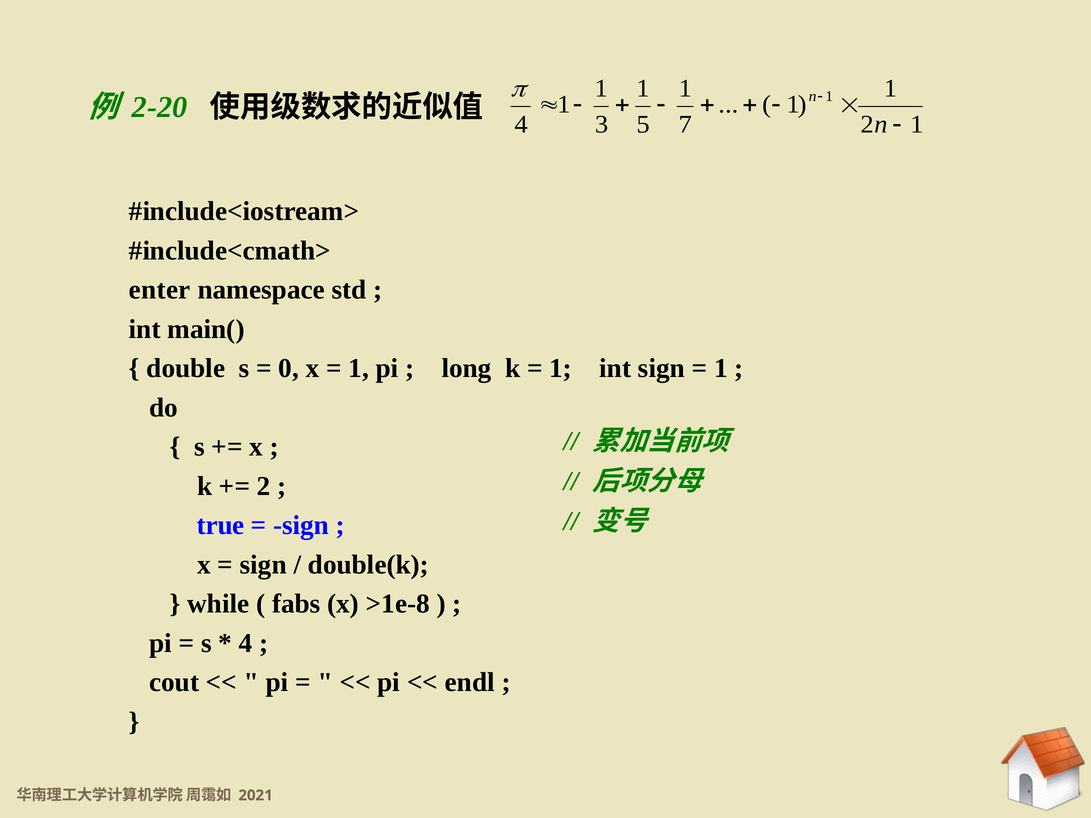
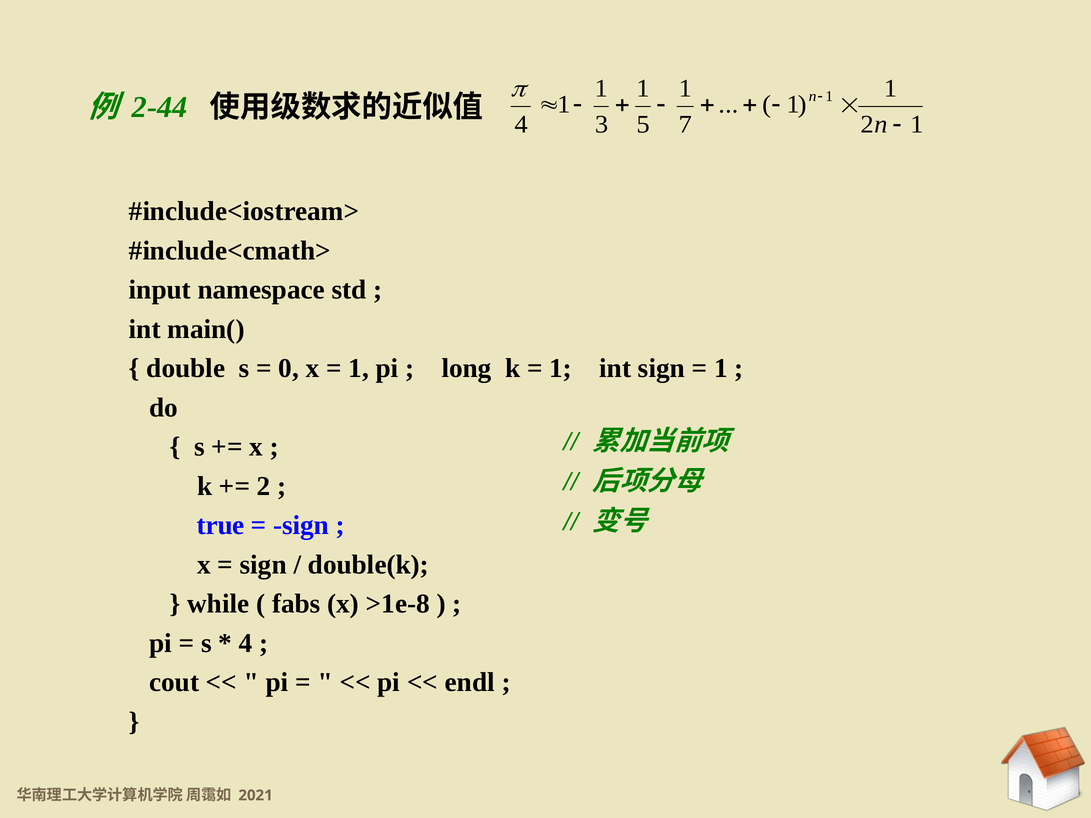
2-20: 2-20 -> 2-44 (160, 108)
enter: enter -> input (160, 290)
